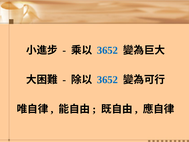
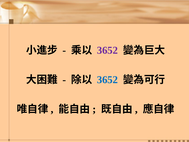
3652 colour: blue -> purple (107, 50)
